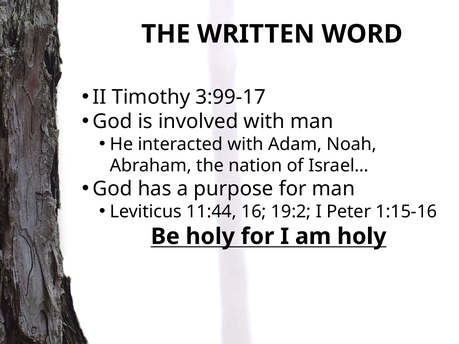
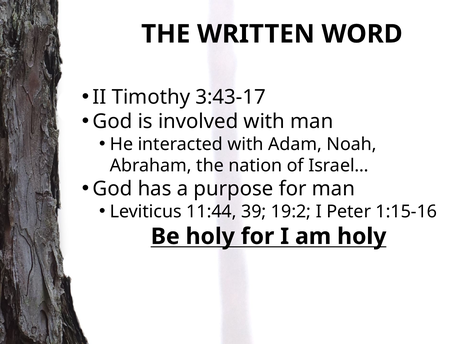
3:99-17: 3:99-17 -> 3:43-17 (231, 97)
16: 16 -> 39 (254, 212)
